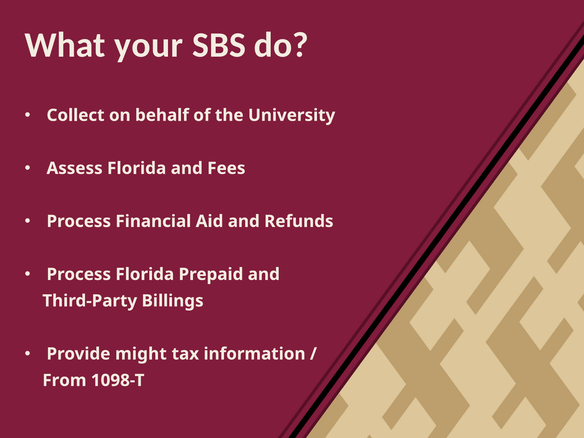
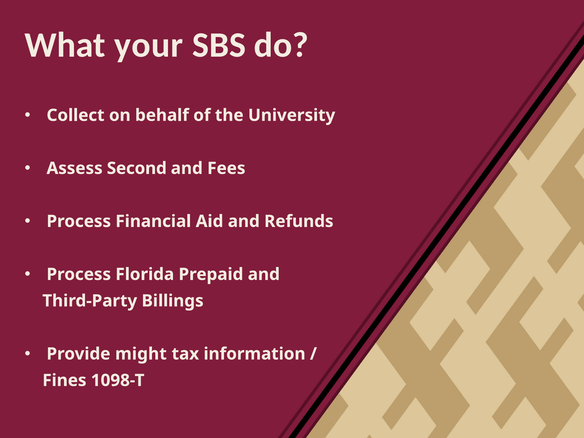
Assess Florida: Florida -> Second (137, 168)
From: From -> Fines (64, 380)
